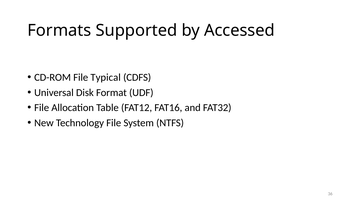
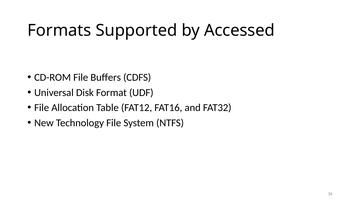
Typical: Typical -> Buffers (106, 77)
